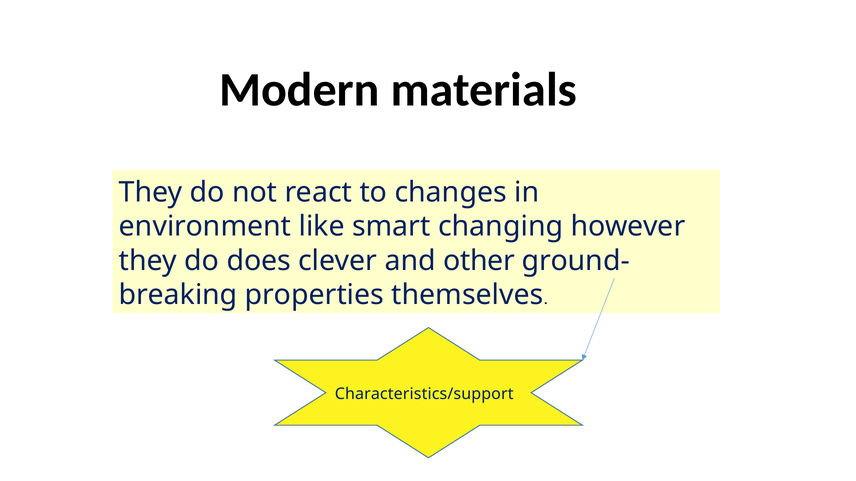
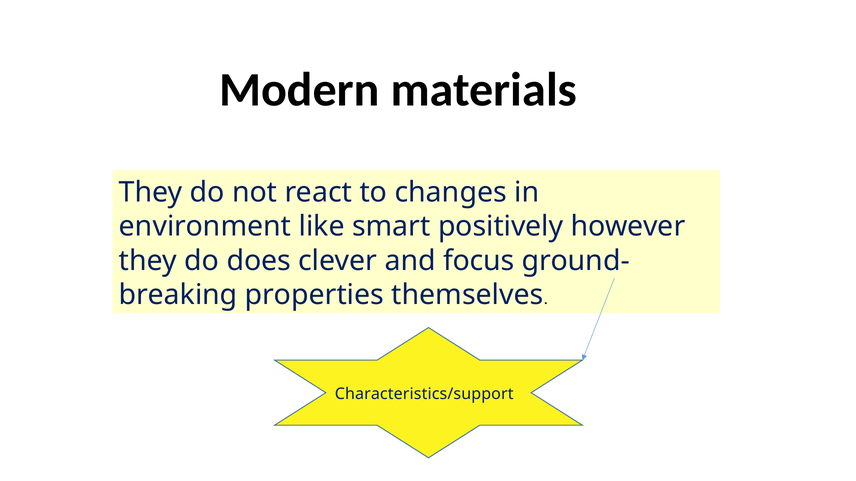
changing: changing -> positively (501, 227)
other: other -> focus (479, 261)
